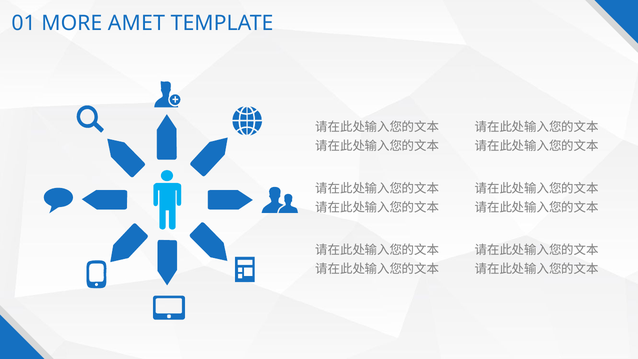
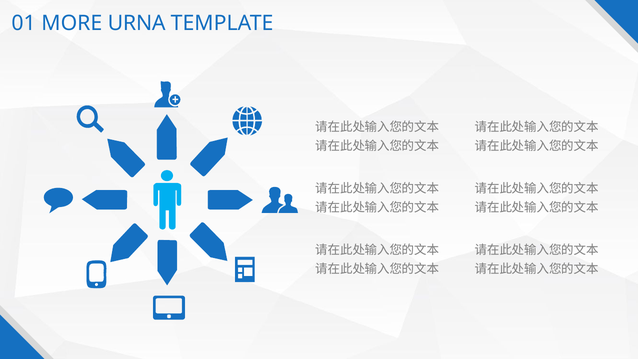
AMET: AMET -> URNA (137, 23)
